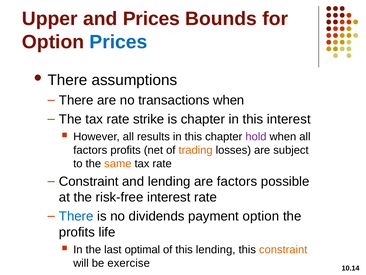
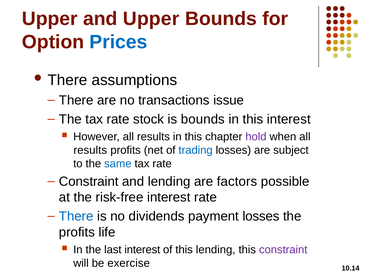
and Prices: Prices -> Upper (151, 19)
transactions when: when -> issue (229, 100)
strike: strike -> stock (149, 119)
is chapter: chapter -> bounds (203, 119)
factors: factors -> results (90, 150)
trading colour: orange -> blue (196, 150)
same colour: orange -> blue (118, 163)
payment option: option -> losses (261, 216)
last optimal: optimal -> interest (142, 249)
constraint colour: orange -> purple (283, 249)
